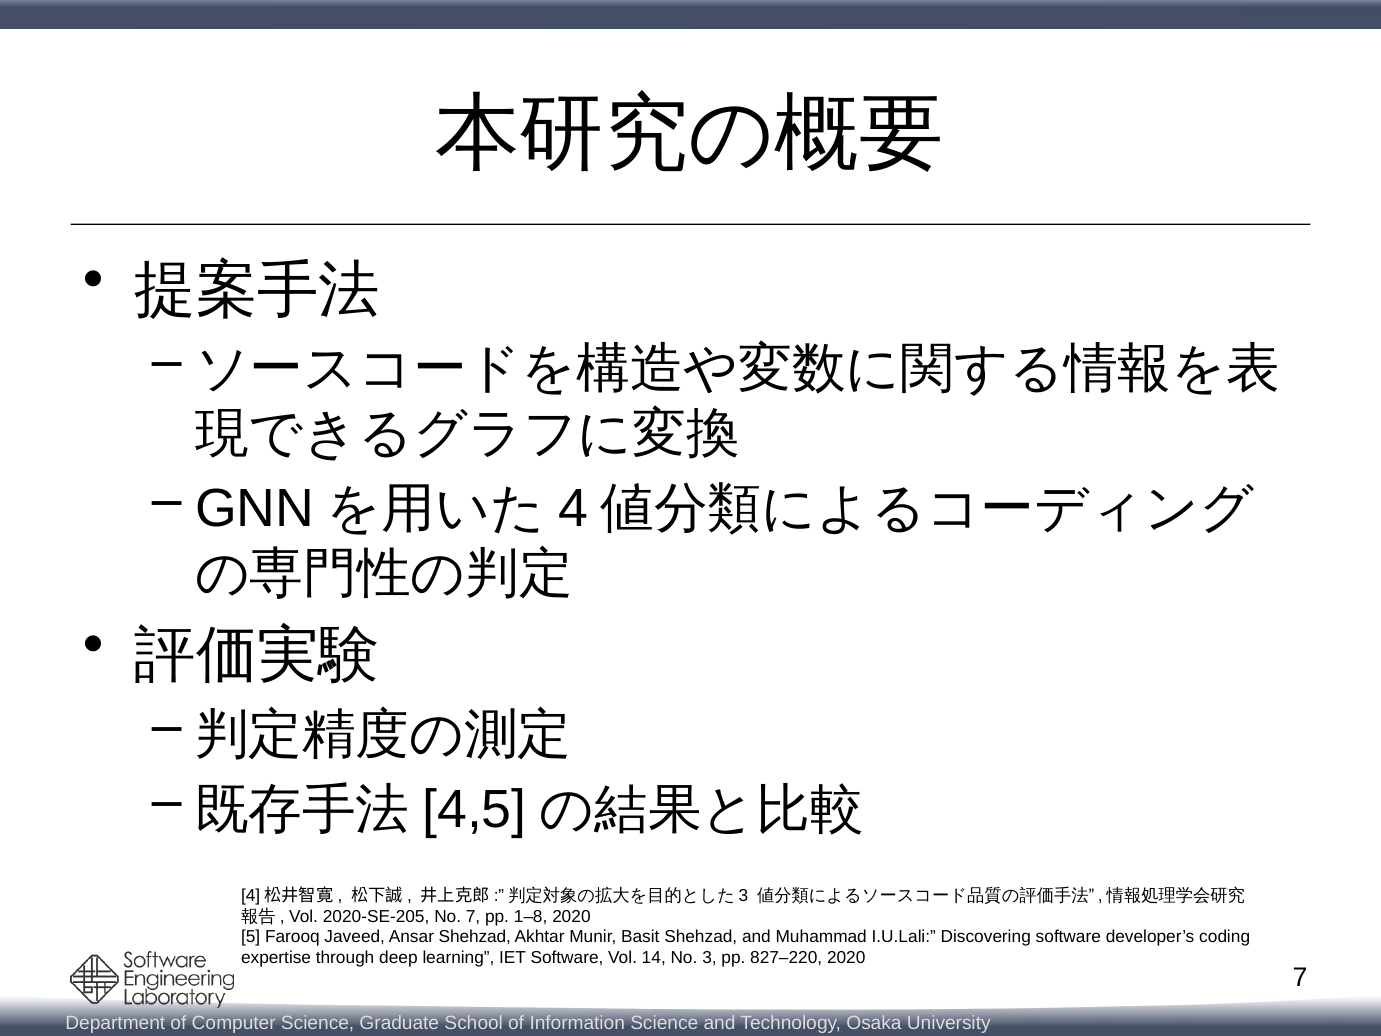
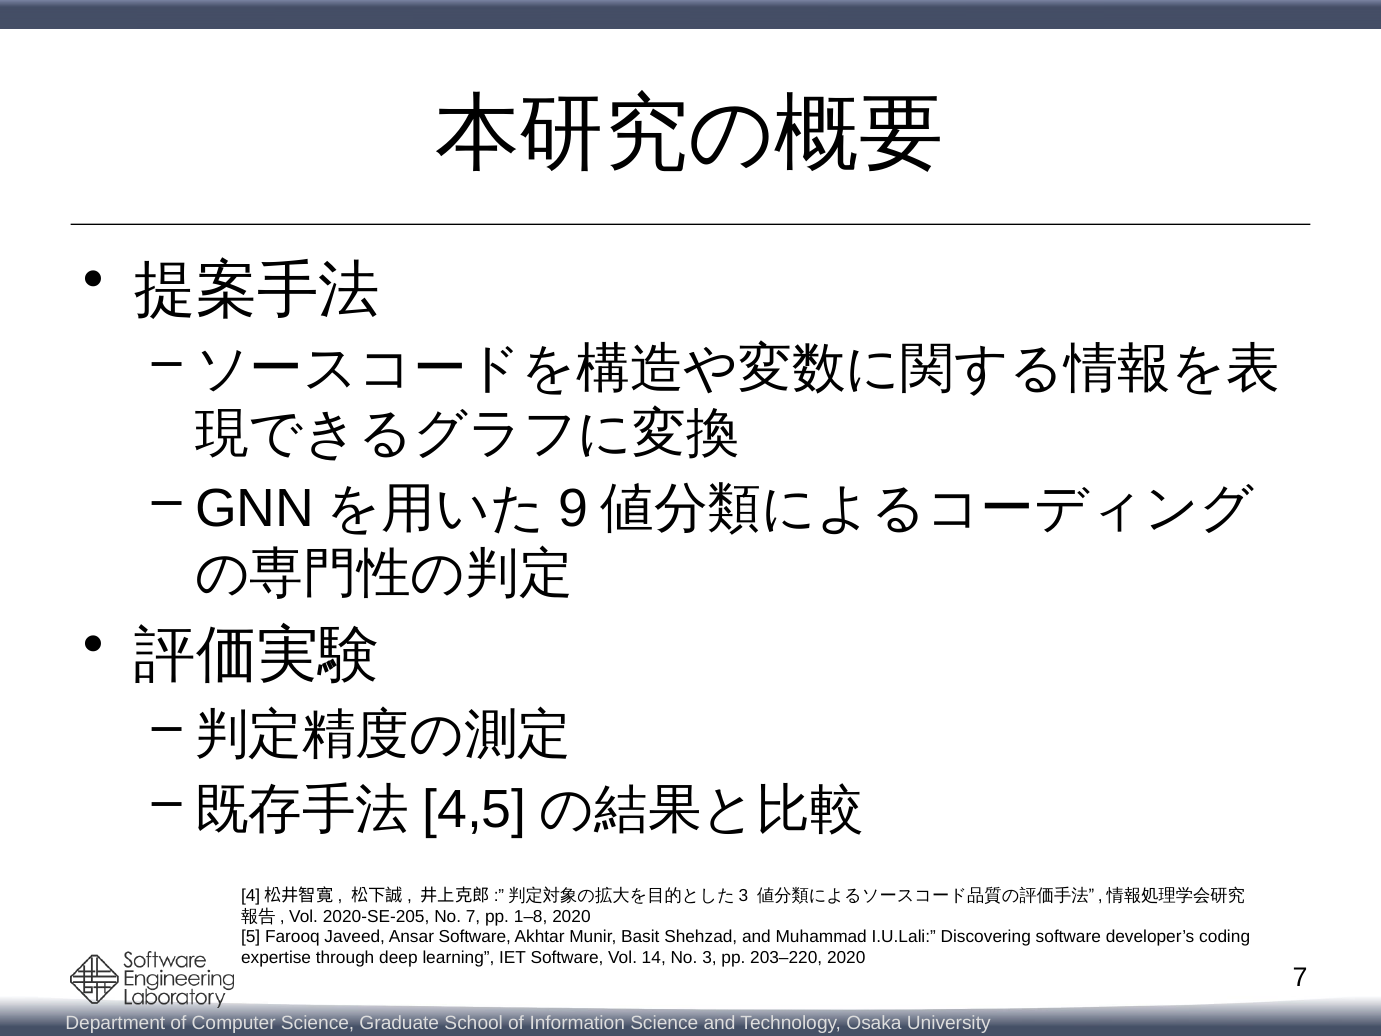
4: 4 -> 9 (573, 509)
Ansar Shehzad: Shehzad -> Software (475, 937)
827–220: 827–220 -> 203–220 (786, 958)
